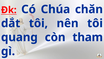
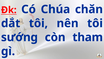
quang: quang -> sướng (19, 37)
